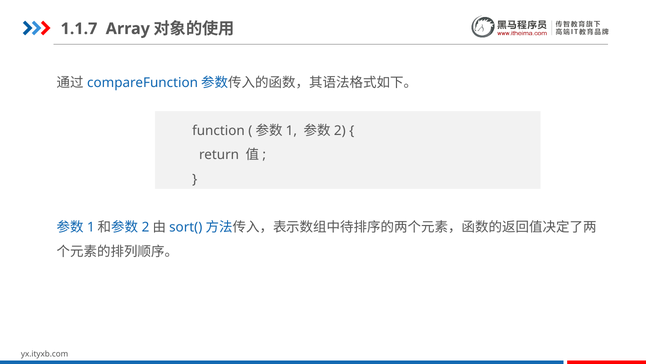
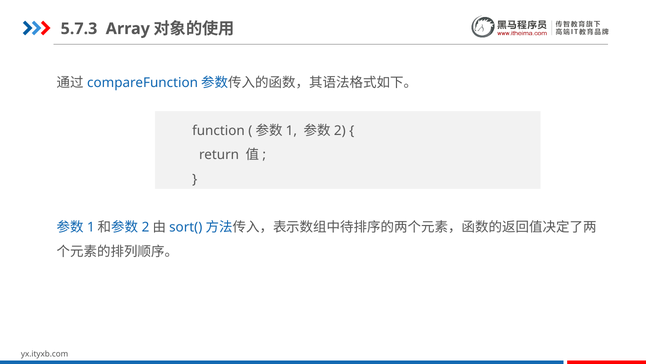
1.1.7: 1.1.7 -> 5.7.3 (79, 29)
